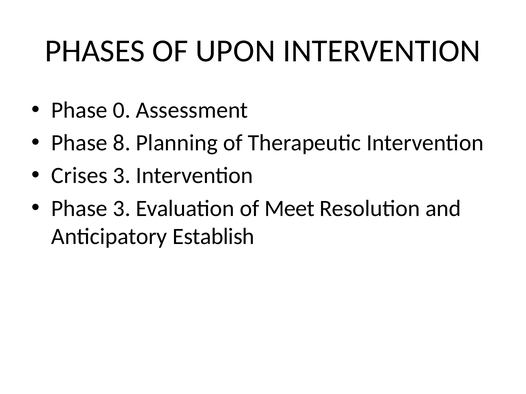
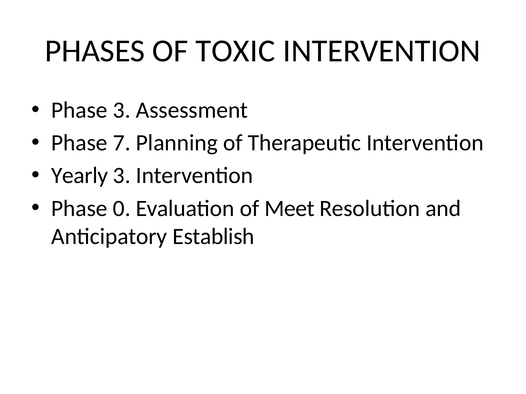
UPON: UPON -> TOXIC (235, 51)
Phase 0: 0 -> 3 (122, 110)
8: 8 -> 7 (122, 143)
Crises: Crises -> Yearly (80, 176)
Phase 3: 3 -> 0 (122, 209)
